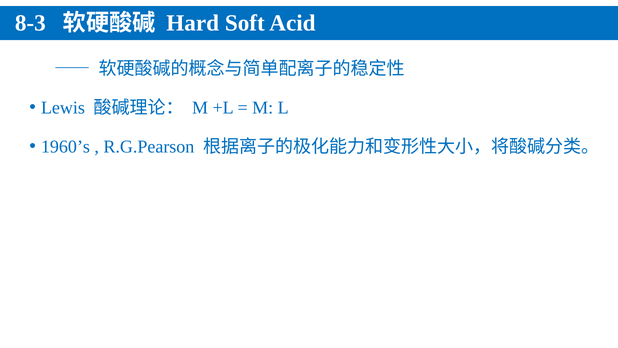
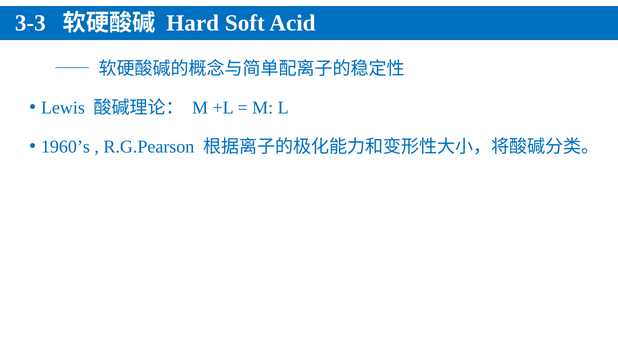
8-3: 8-3 -> 3-3 (30, 23)
